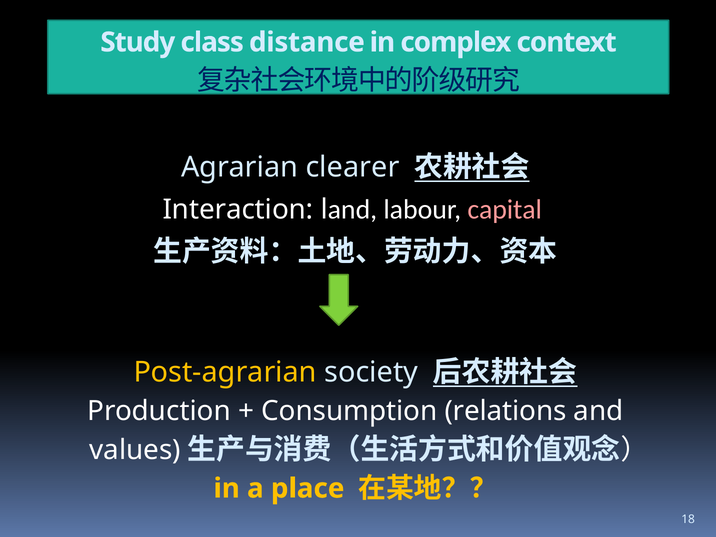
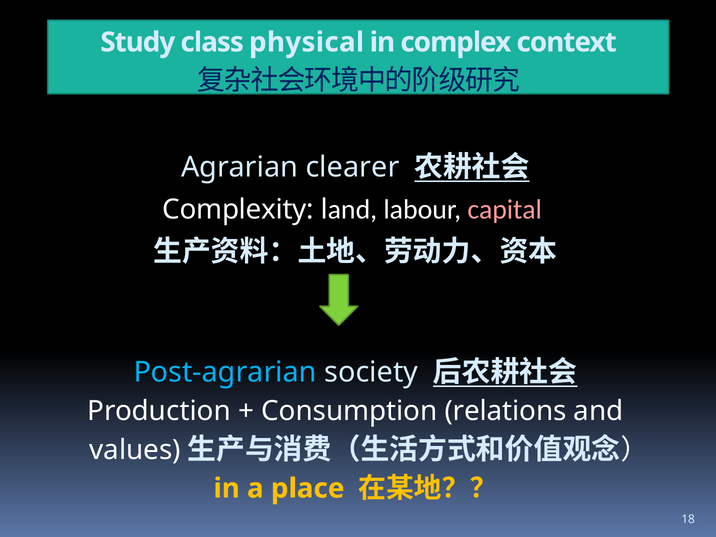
distance: distance -> physical (307, 42)
Interaction: Interaction -> Complexity (238, 209)
Post-agrarian colour: yellow -> light blue (225, 372)
